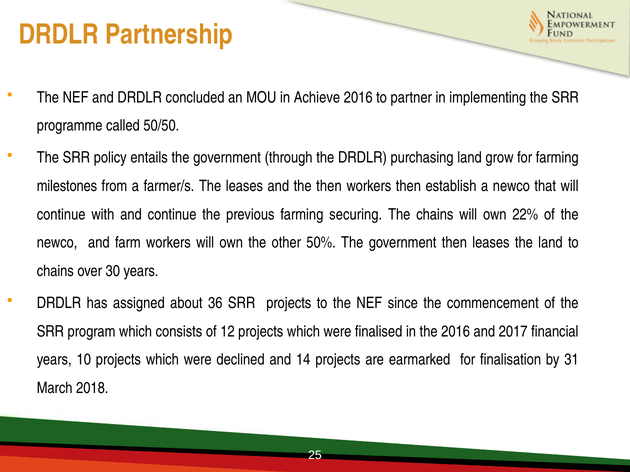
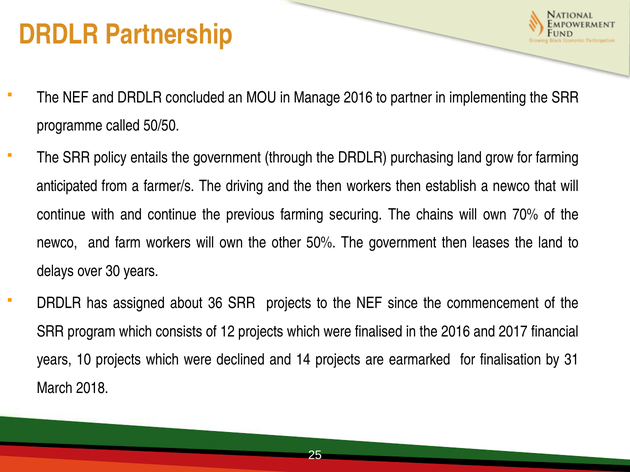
Achieve: Achieve -> Manage (317, 97)
milestones: milestones -> anticipated (67, 186)
The leases: leases -> driving (244, 186)
22%: 22% -> 70% (525, 215)
chains: chains -> delays (55, 271)
